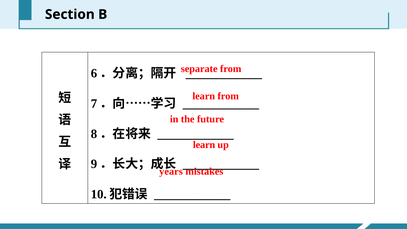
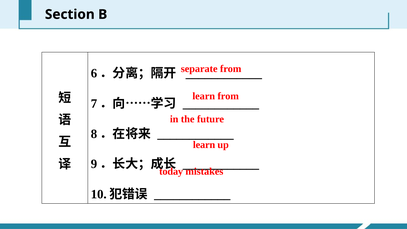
years: years -> today (171, 171)
